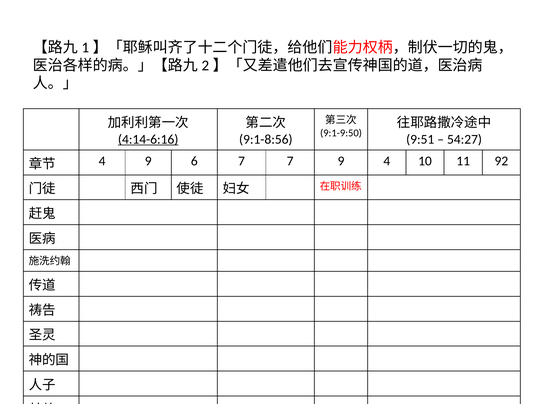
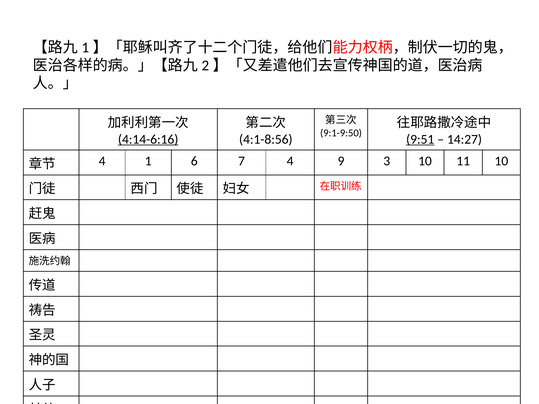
9:1-8:56: 9:1-8:56 -> 4:1-8:56 (266, 139)
9:51 underline: none -> present (420, 139)
54:27: 54:27 -> 14:27 (465, 139)
4 9: 9 -> 1 (148, 161)
7 7: 7 -> 4 (290, 161)
9 4: 4 -> 3 (387, 161)
11 92: 92 -> 10 (501, 161)
